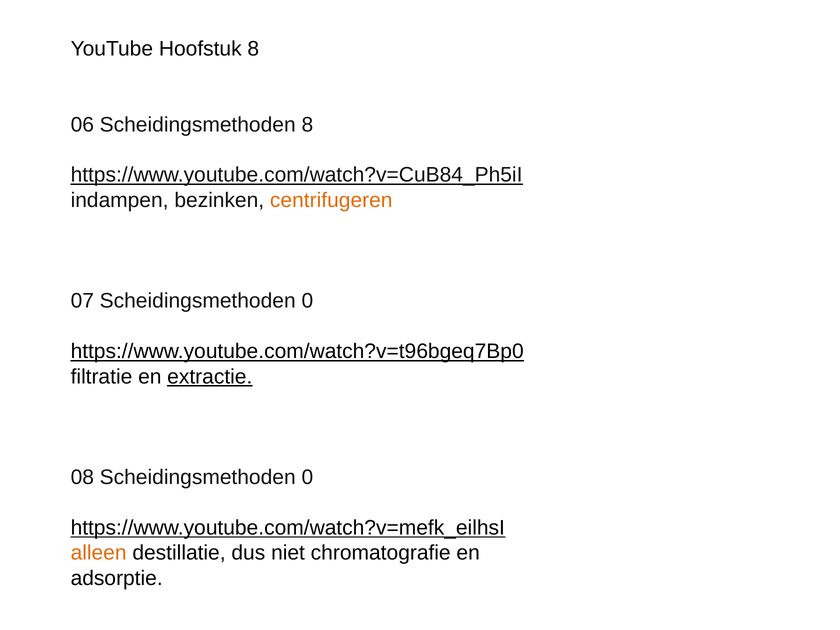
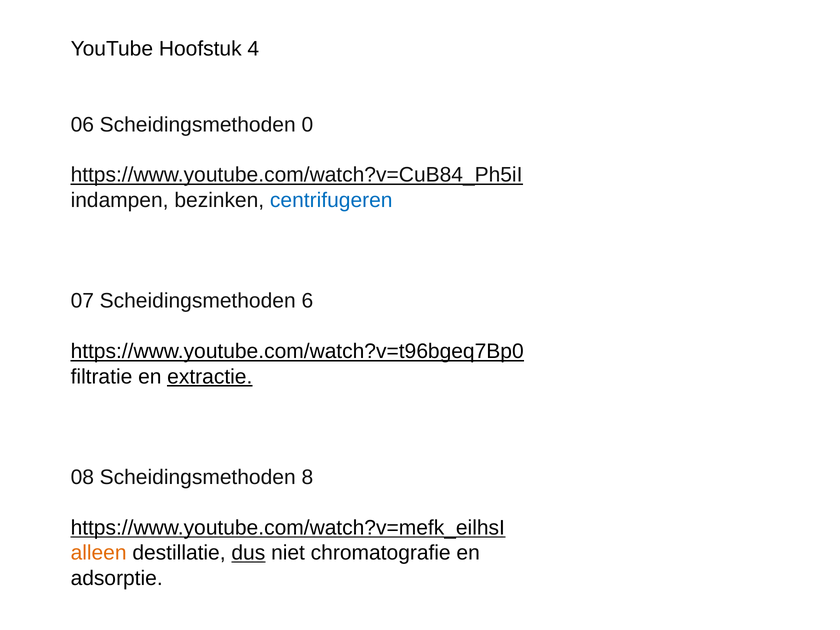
Hoofstuk 8: 8 -> 4 (253, 49)
Scheidingsmethoden 8: 8 -> 0 (307, 125)
centrifugeren colour: orange -> blue (331, 200)
07 Scheidingsmethoden 0: 0 -> 6 (307, 301)
08 Scheidingsmethoden 0: 0 -> 8 (307, 477)
dus underline: none -> present (248, 553)
